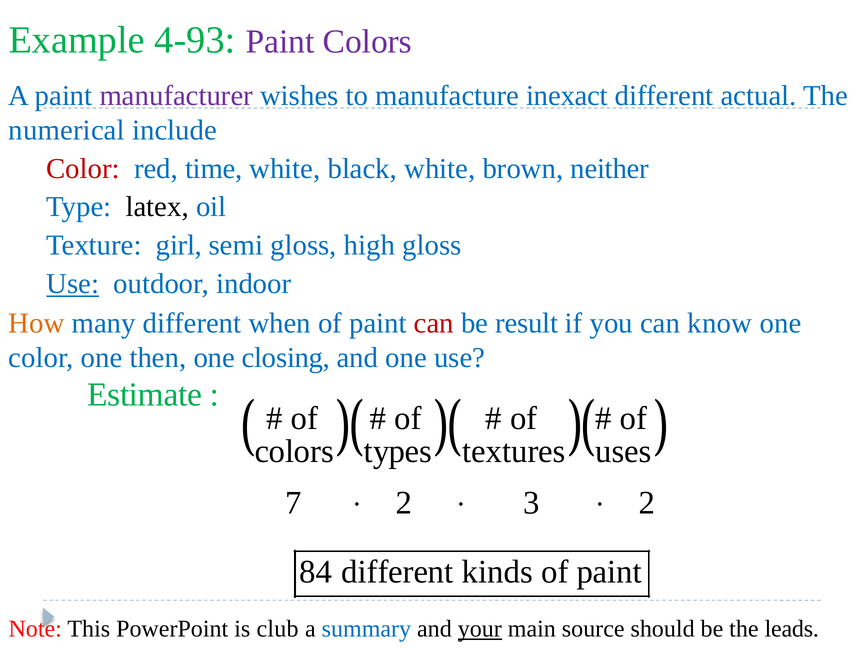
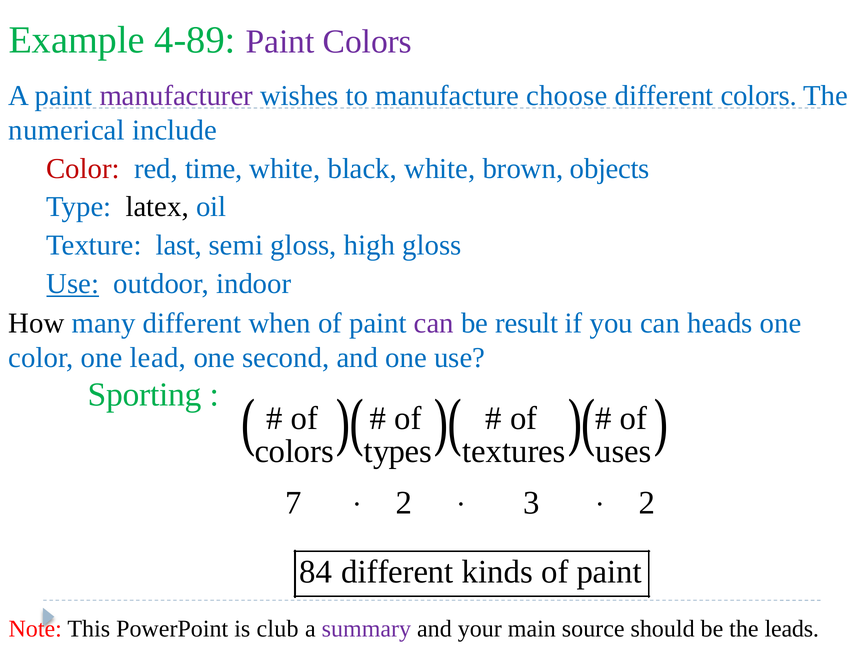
4-93: 4-93 -> 4-89 (195, 40)
inexact: inexact -> choose (567, 96)
different actual: actual -> colors (759, 96)
neither: neither -> objects (610, 169)
girl: girl -> last (179, 245)
How colour: orange -> black (36, 323)
can colour: red -> purple (434, 323)
know: know -> heads (720, 323)
then: then -> lead (158, 358)
closing: closing -> second (286, 358)
Estimate: Estimate -> Sporting (145, 395)
summary colour: blue -> purple (366, 629)
your underline: present -> none (480, 629)
